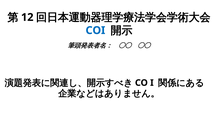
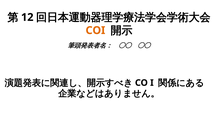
COI colour: blue -> orange (95, 30)
